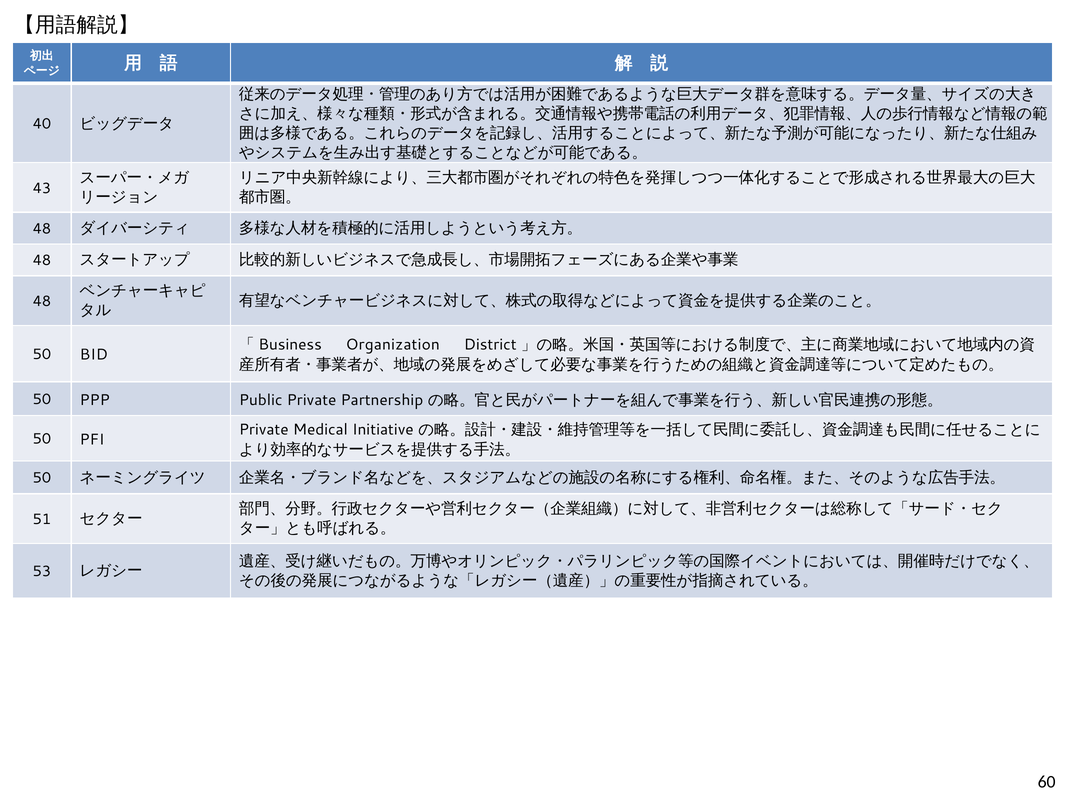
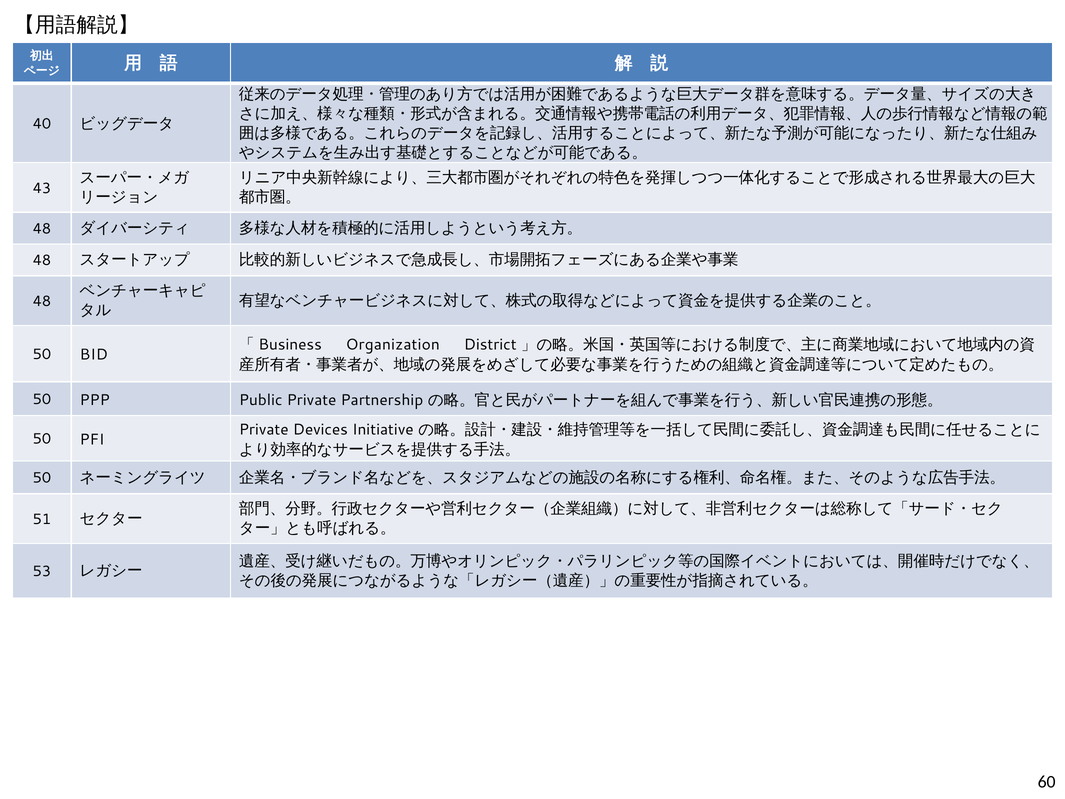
Medical: Medical -> Devices (320, 430)
